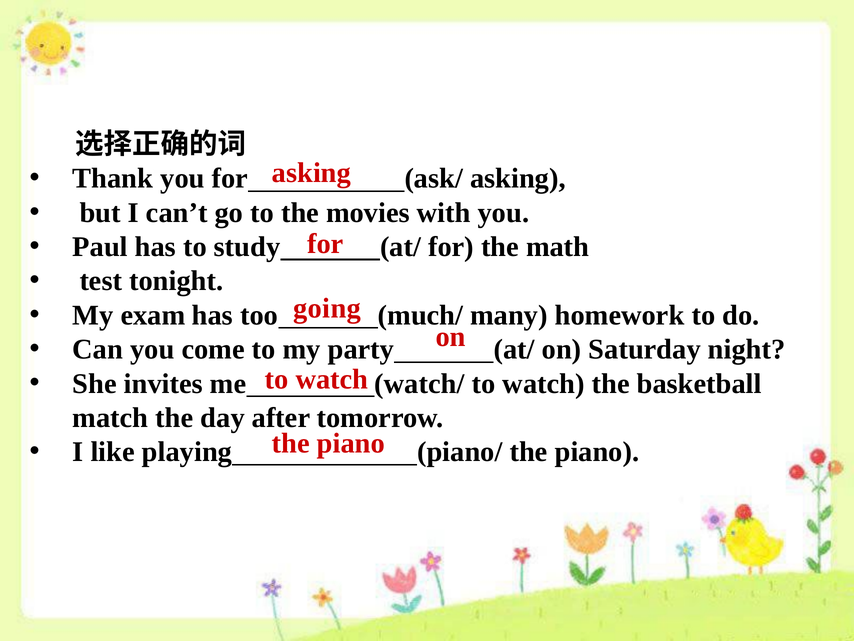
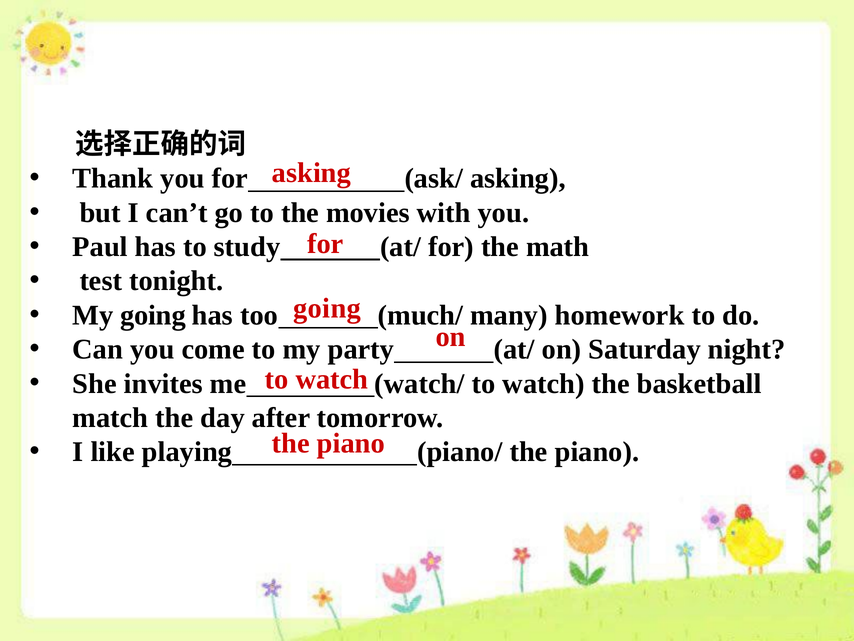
My exam: exam -> going (153, 315)
